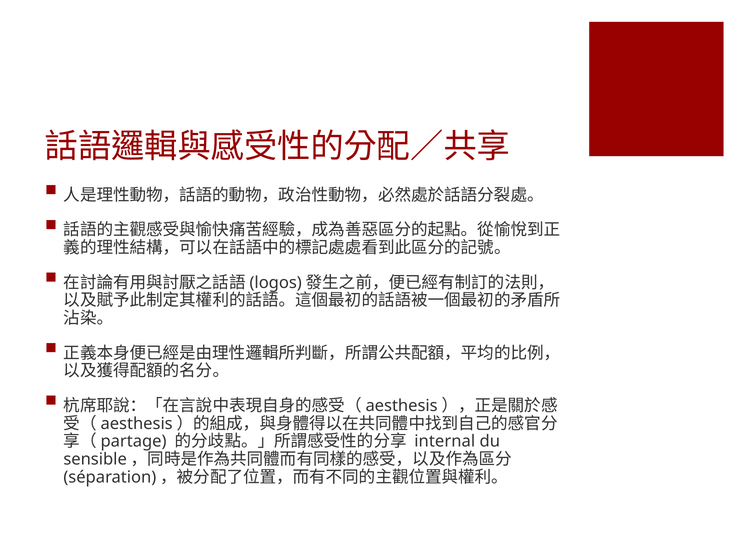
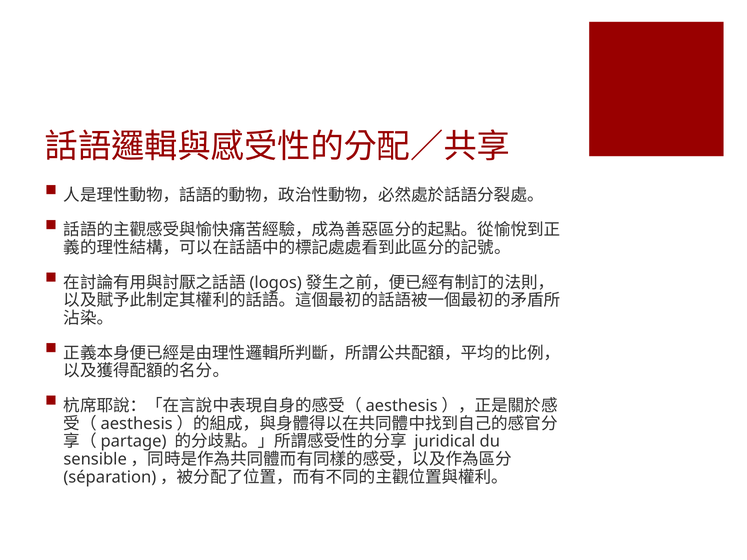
internal: internal -> juridical (445, 442)
